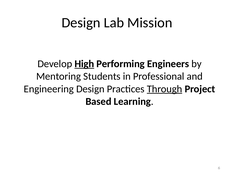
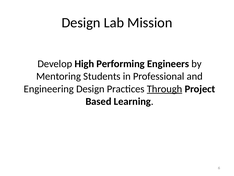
High underline: present -> none (84, 64)
